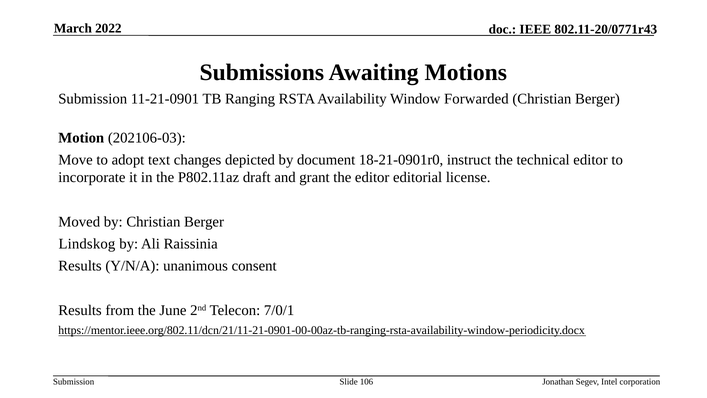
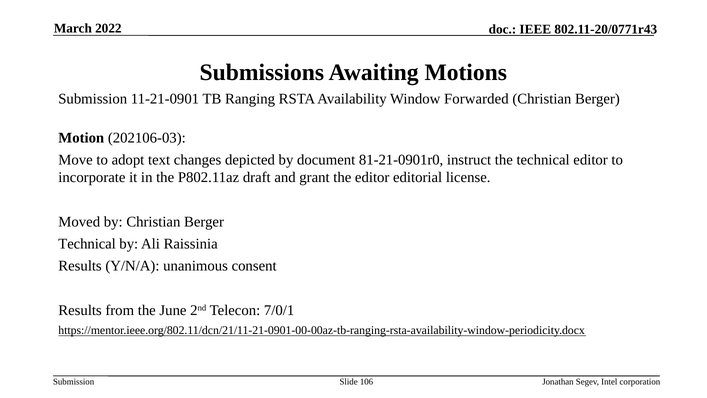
18-21-0901r0: 18-21-0901r0 -> 81-21-0901r0 (401, 160)
Lindskog: Lindskog -> Technical (87, 244)
